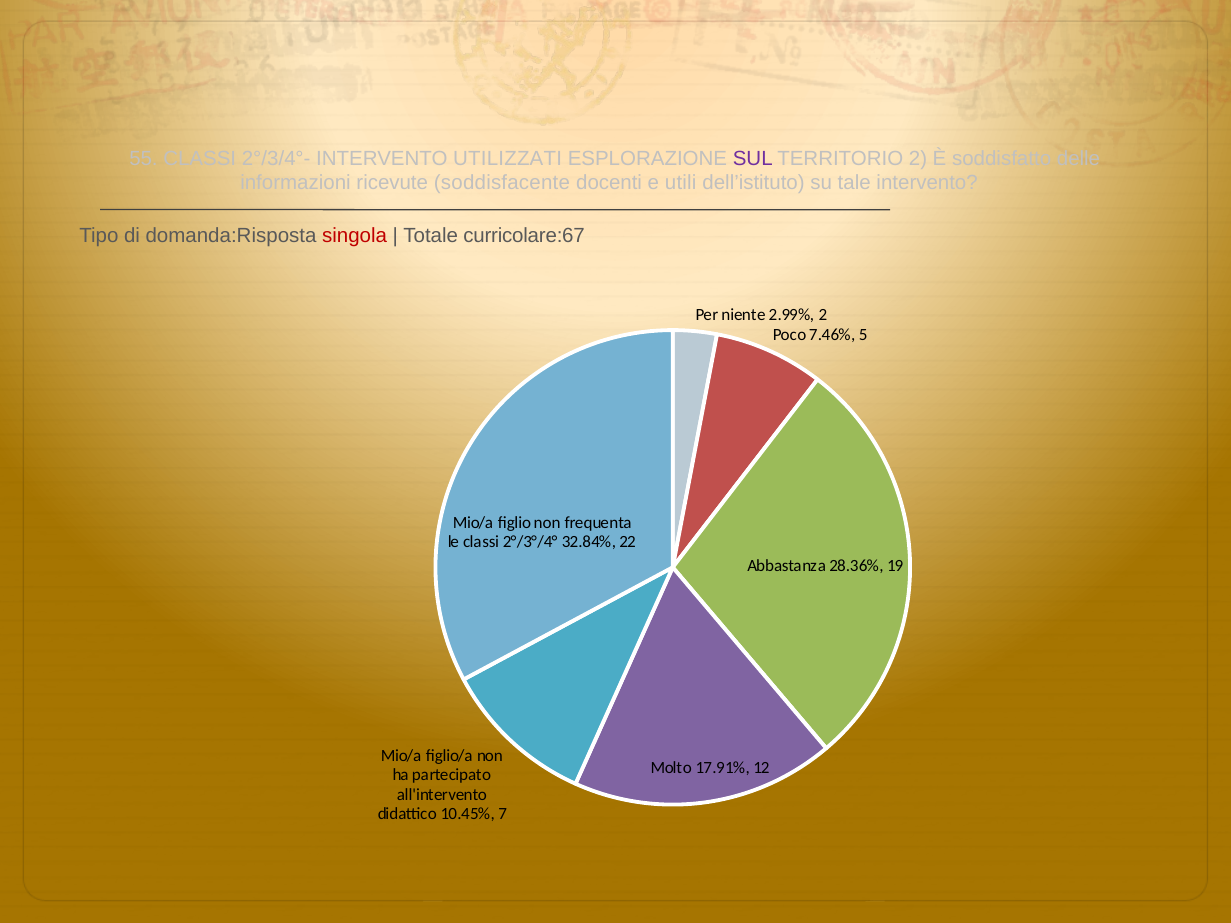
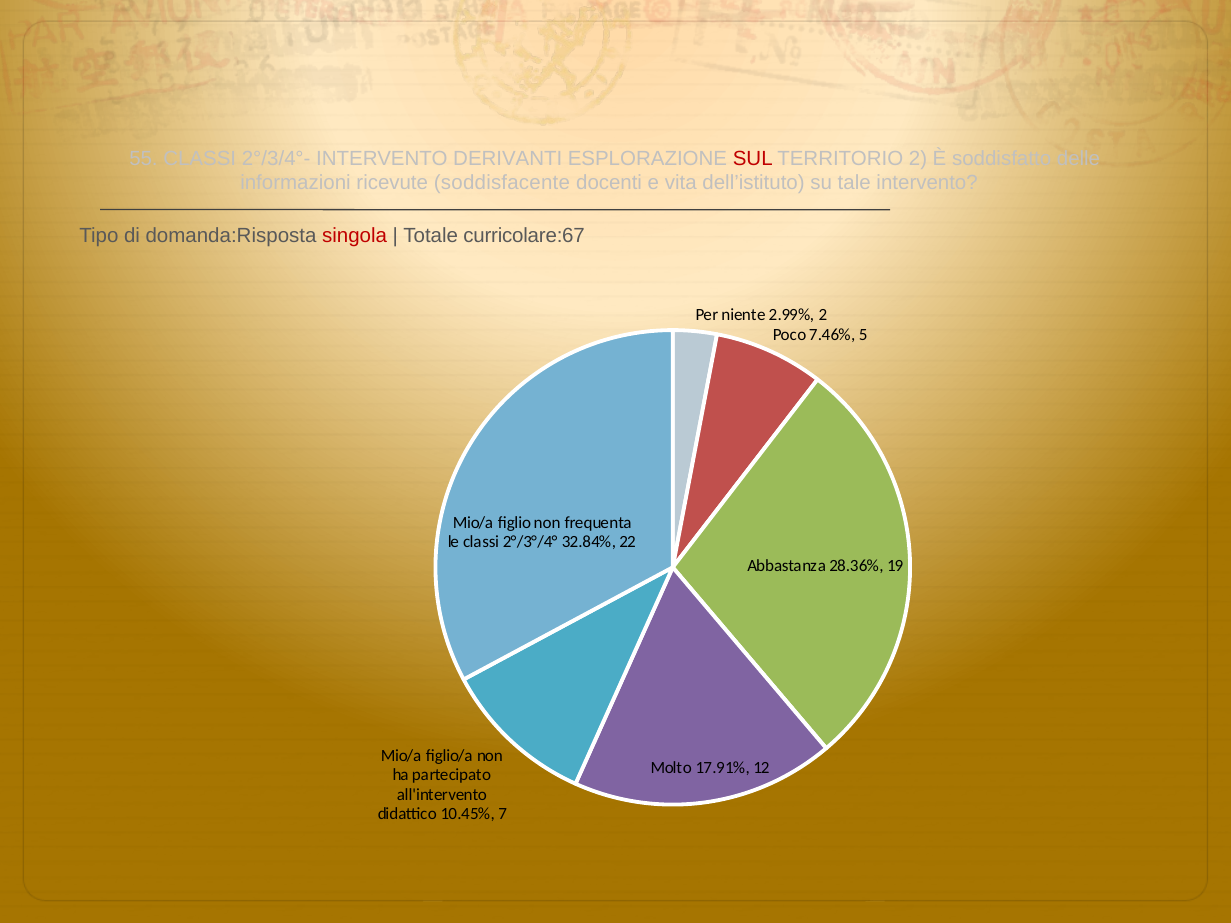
UTILIZZATI: UTILIZZATI -> DERIVANTI (508, 158)
SUL colour: purple -> red (753, 158)
utili: utili -> vita (681, 183)
